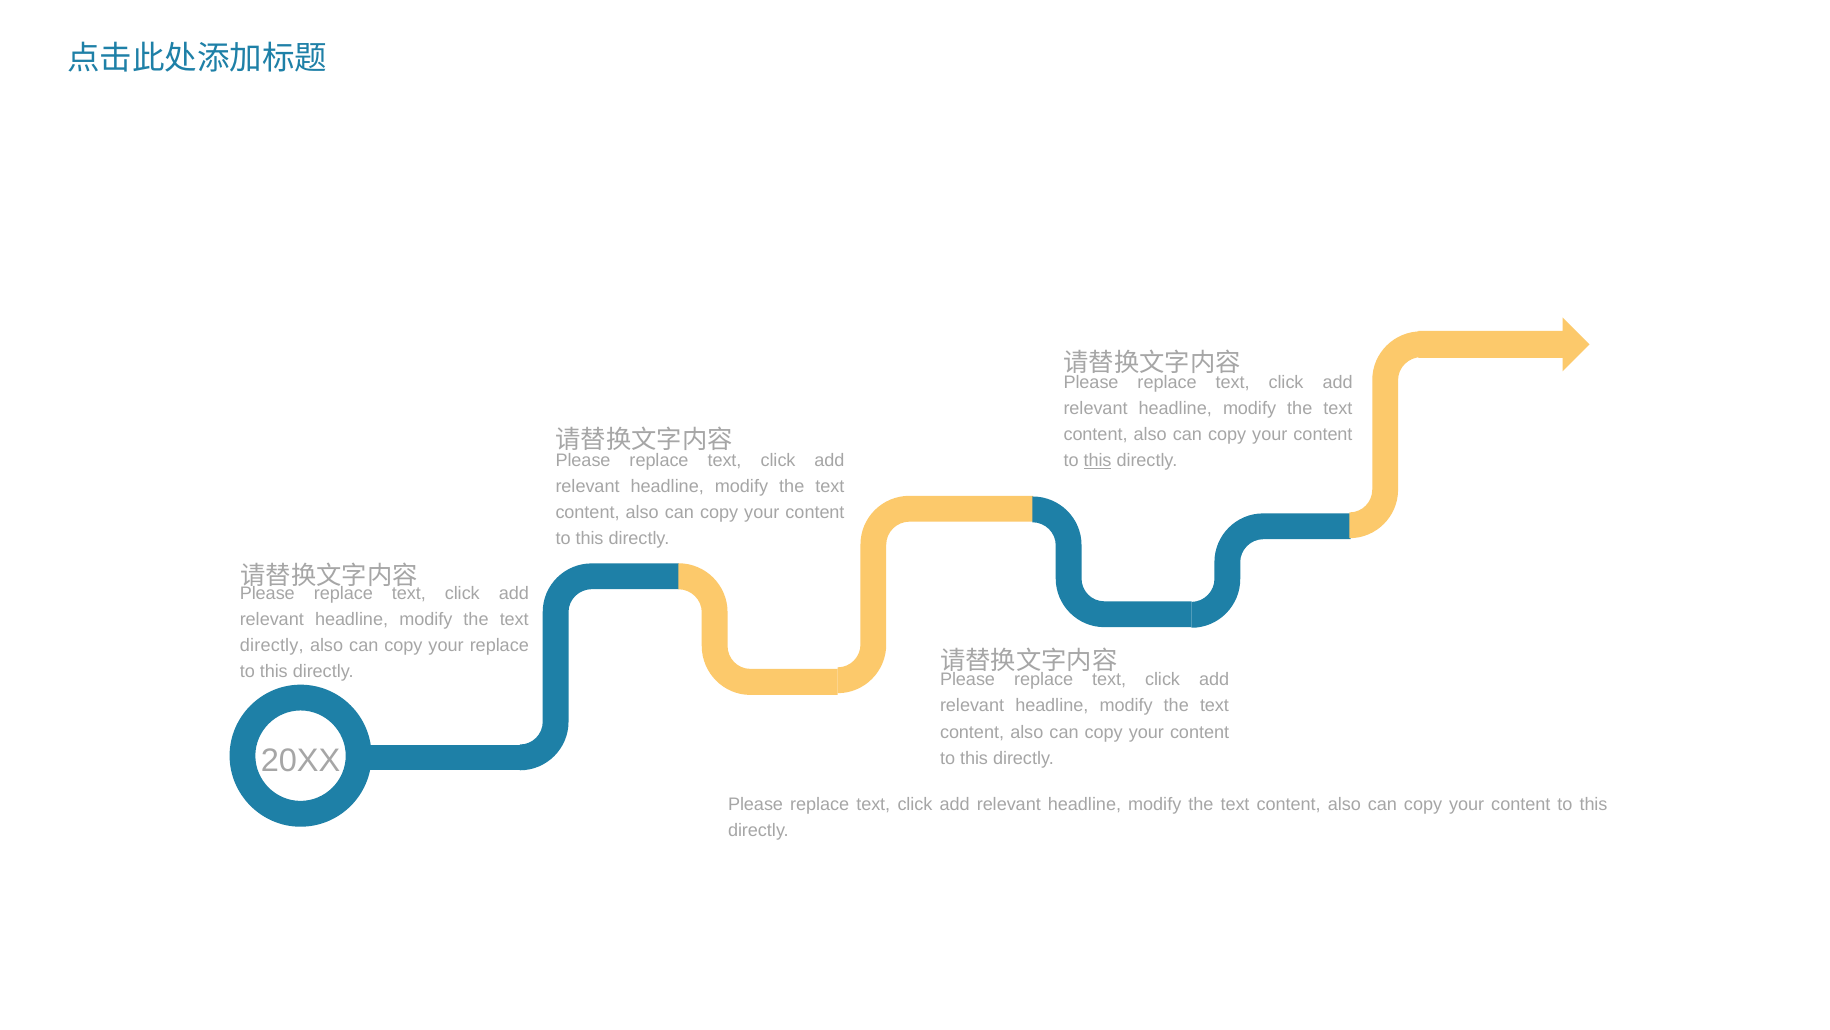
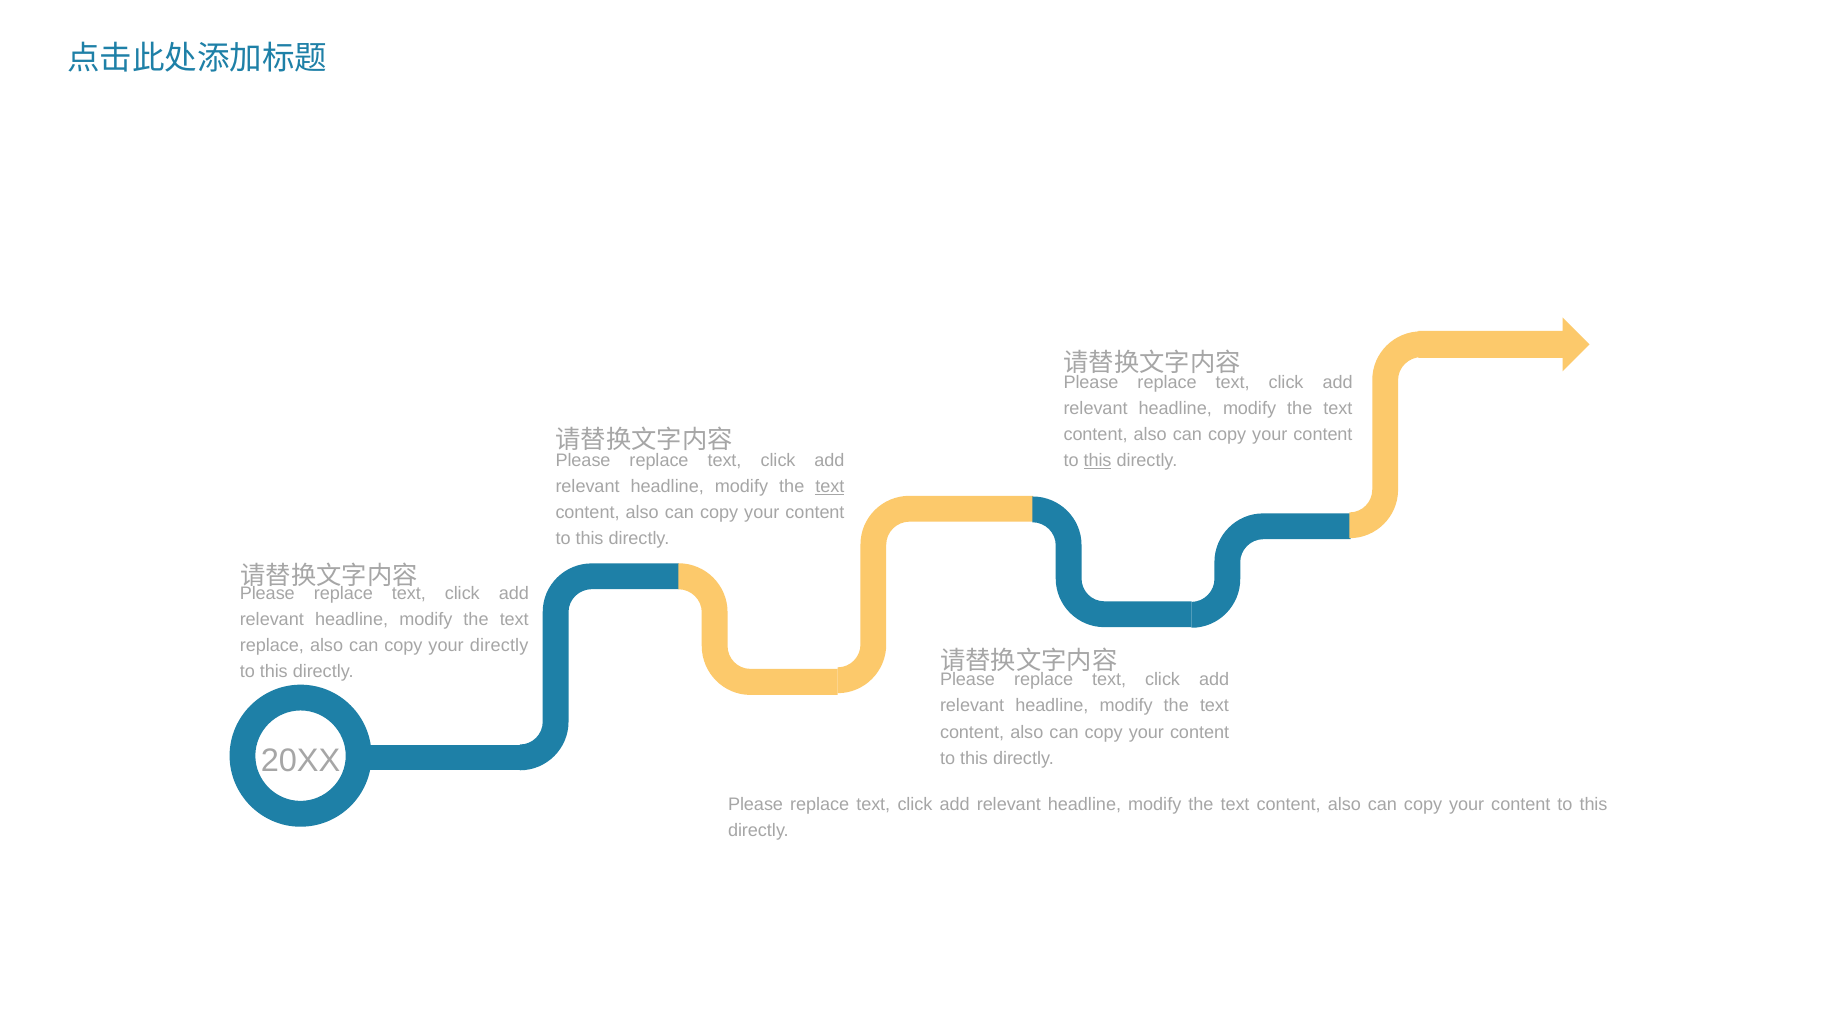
text underline: none -> present (830, 486)
directly: directly -> replace (272, 645)
your replace: replace -> directly (499, 645)
